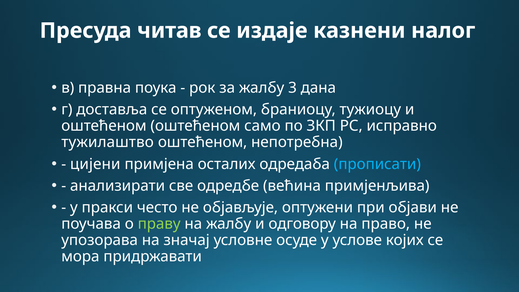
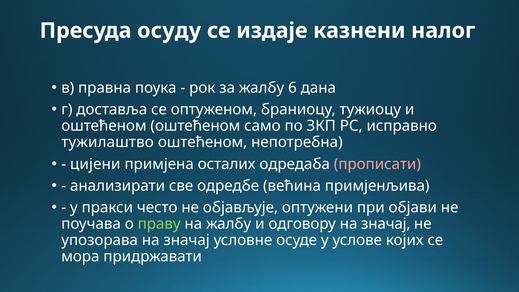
читав: читав -> осуду (169, 31)
3: 3 -> 6 (292, 88)
прописати colour: light blue -> pink (377, 164)
одговору на право: право -> значај (386, 224)
